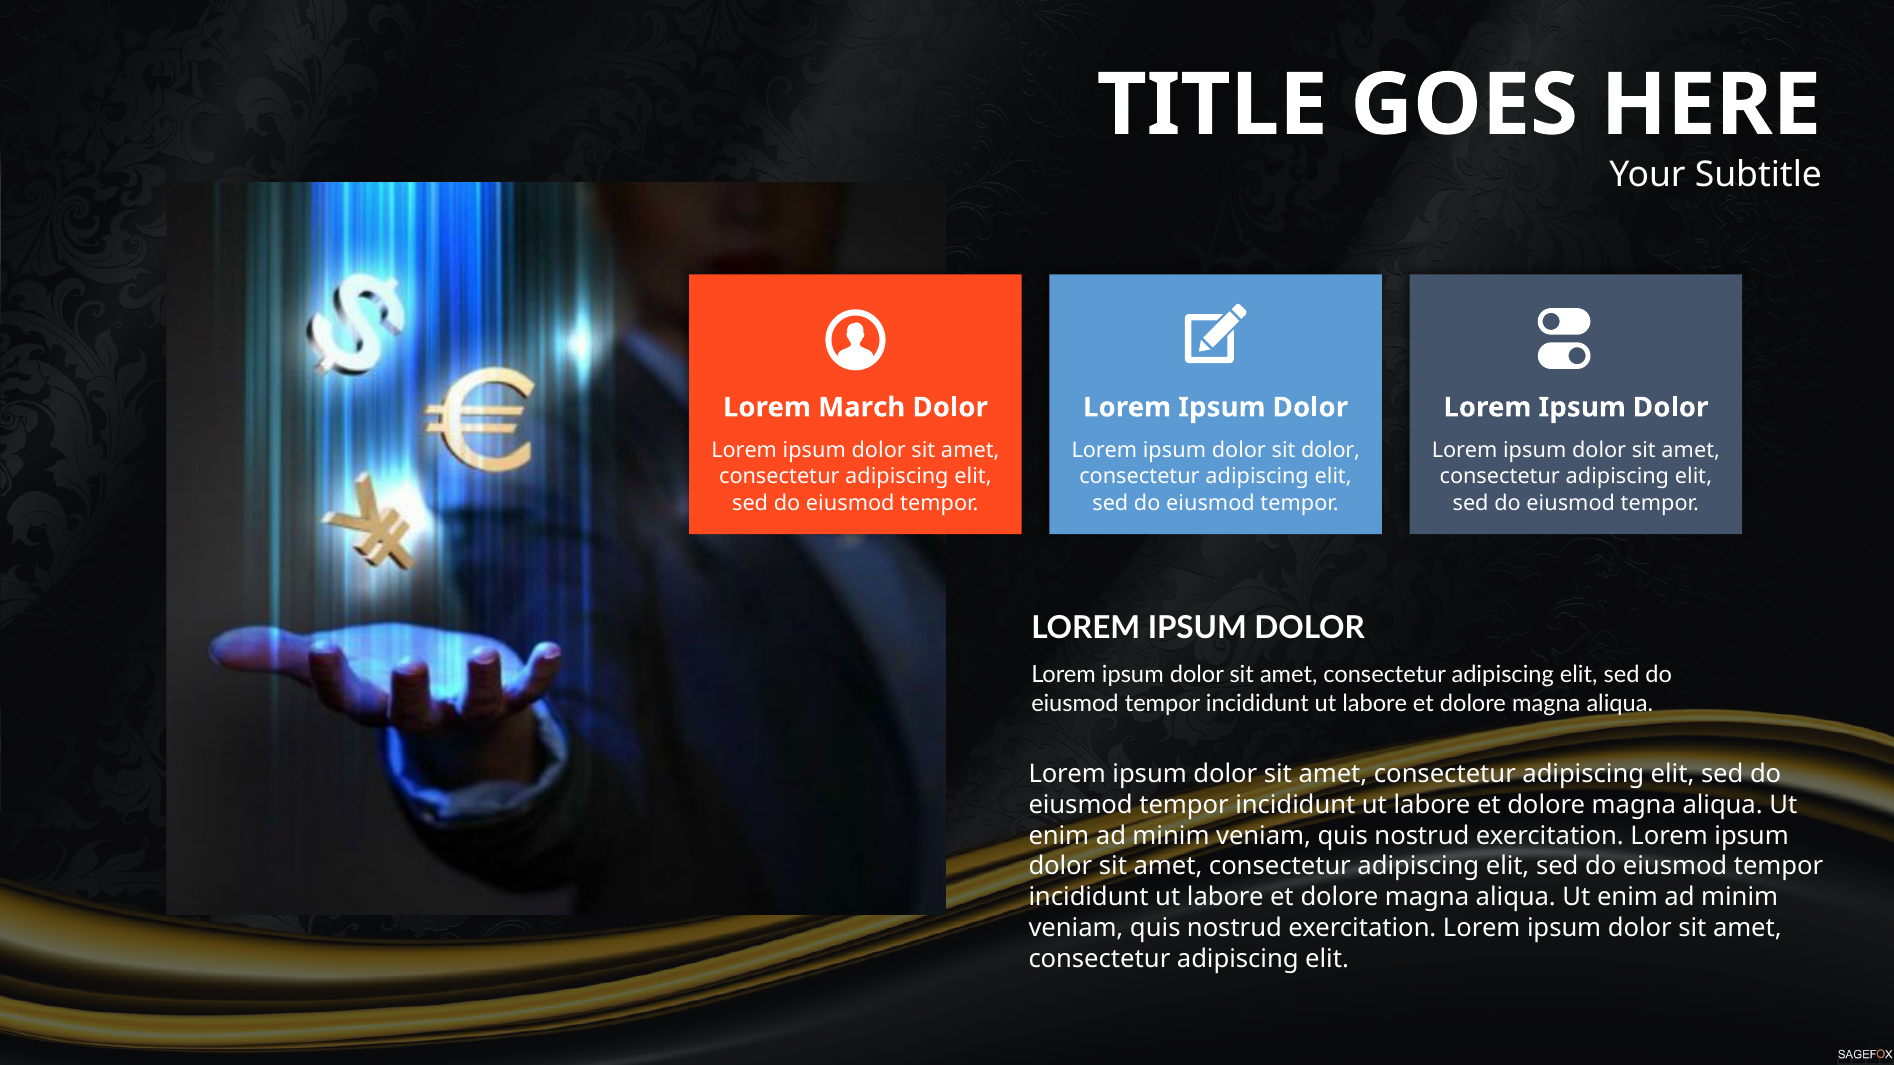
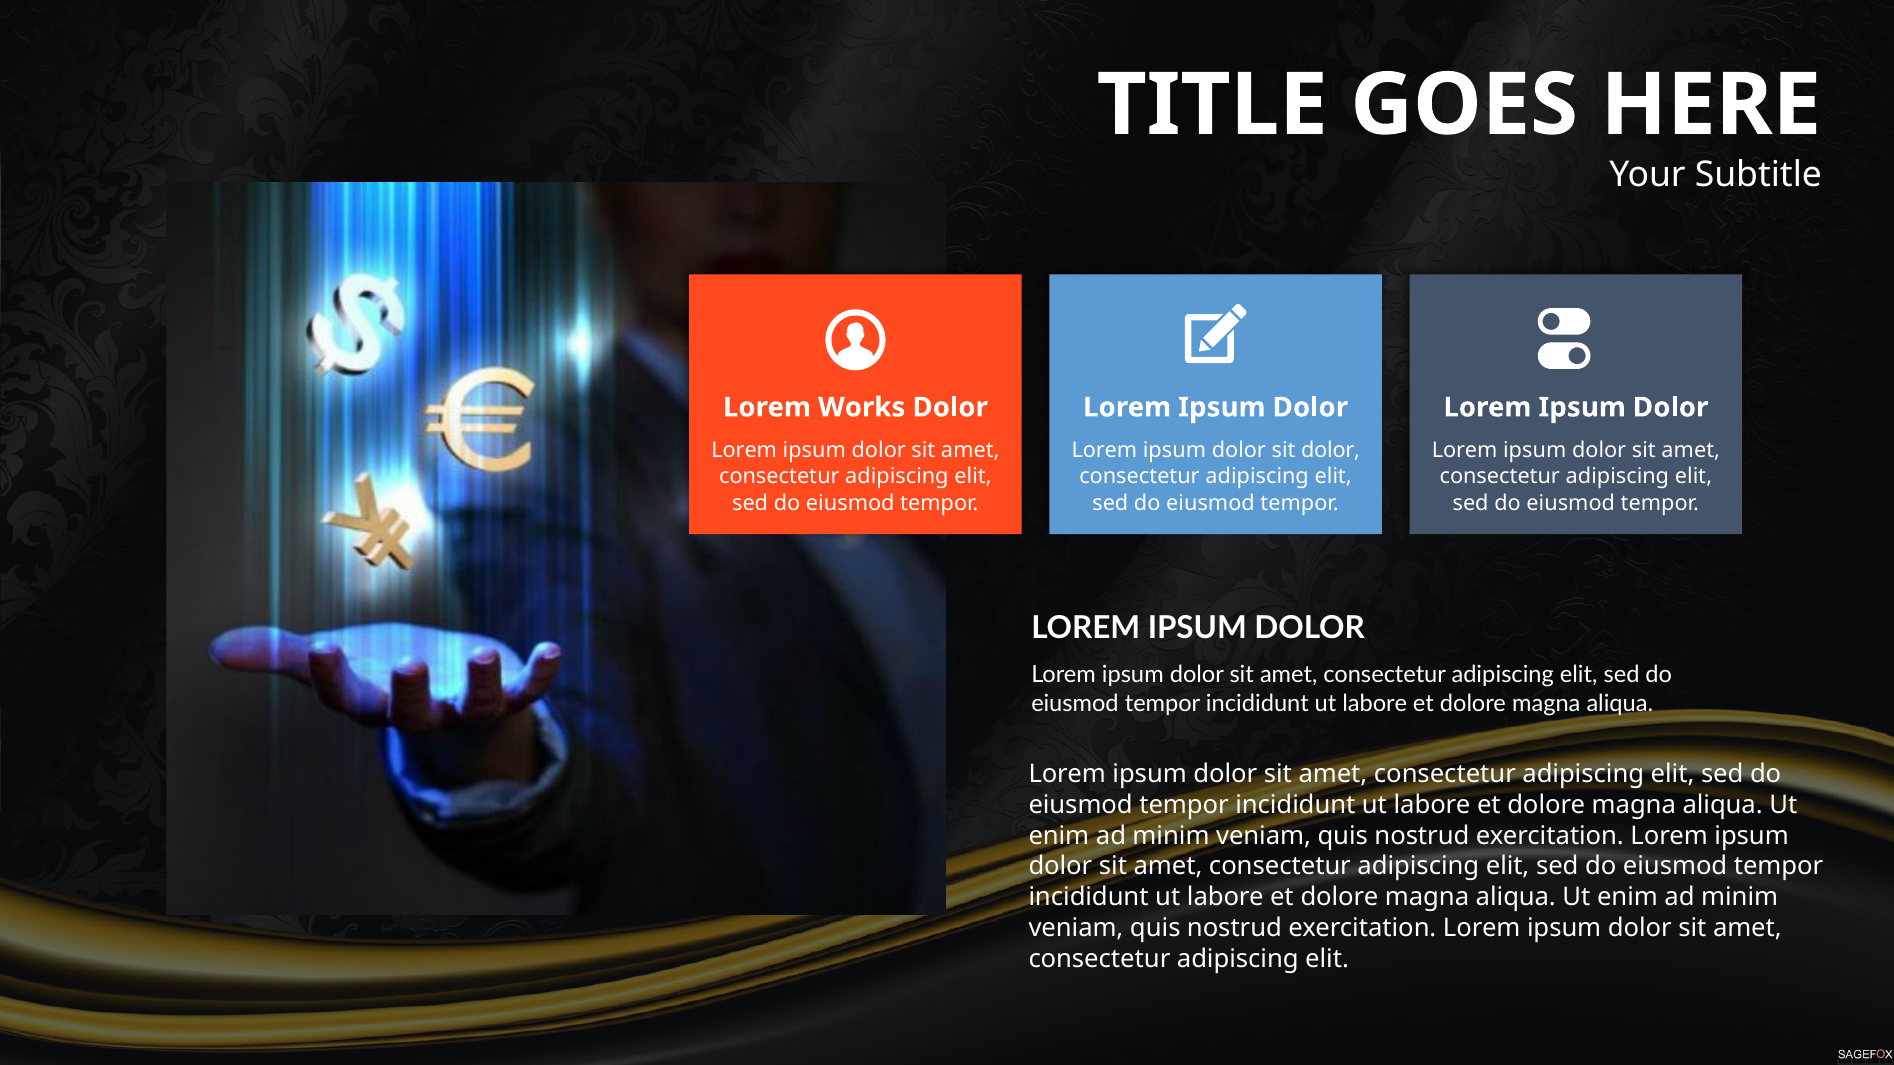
March: March -> Works (862, 408)
